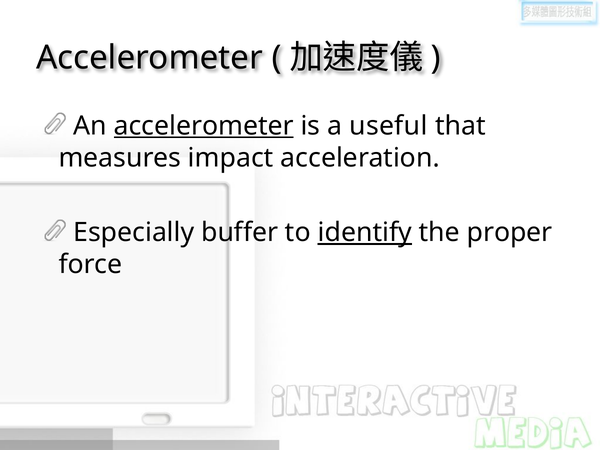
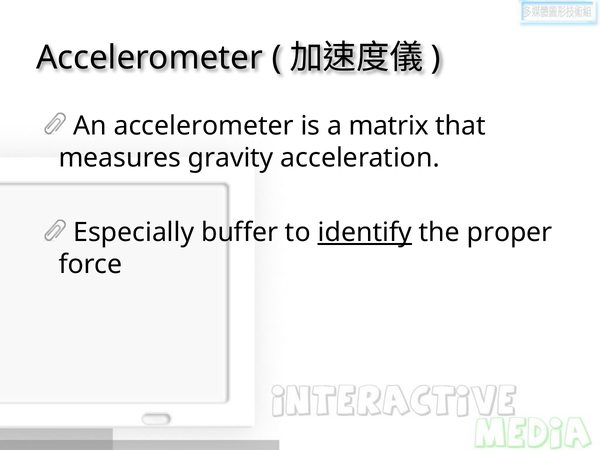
accelerometer underline: present -> none (204, 126)
useful: useful -> matrix (389, 126)
impact: impact -> gravity (231, 158)
